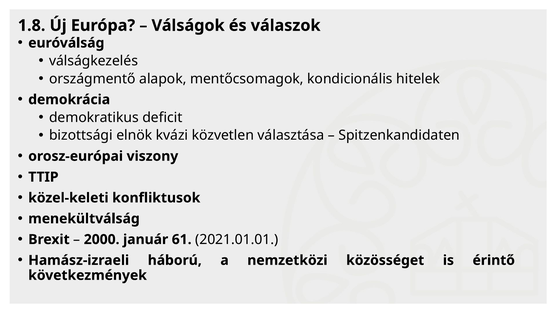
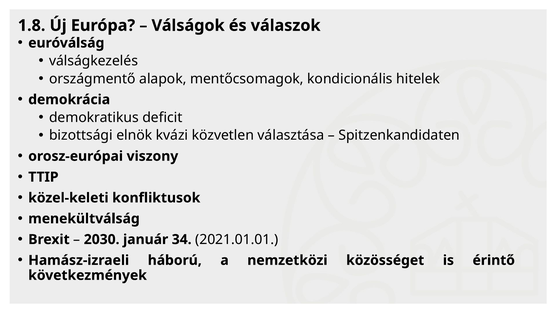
2000: 2000 -> 2030 (102, 239)
61: 61 -> 34 (182, 239)
